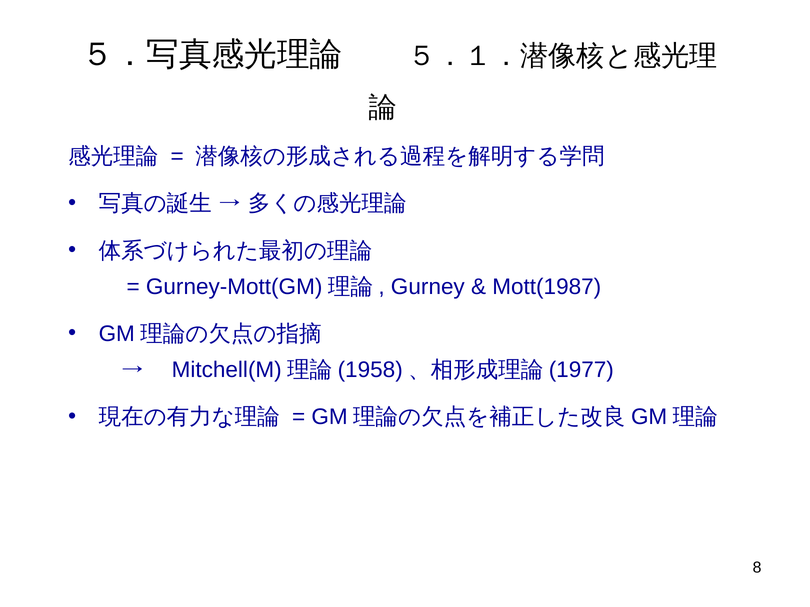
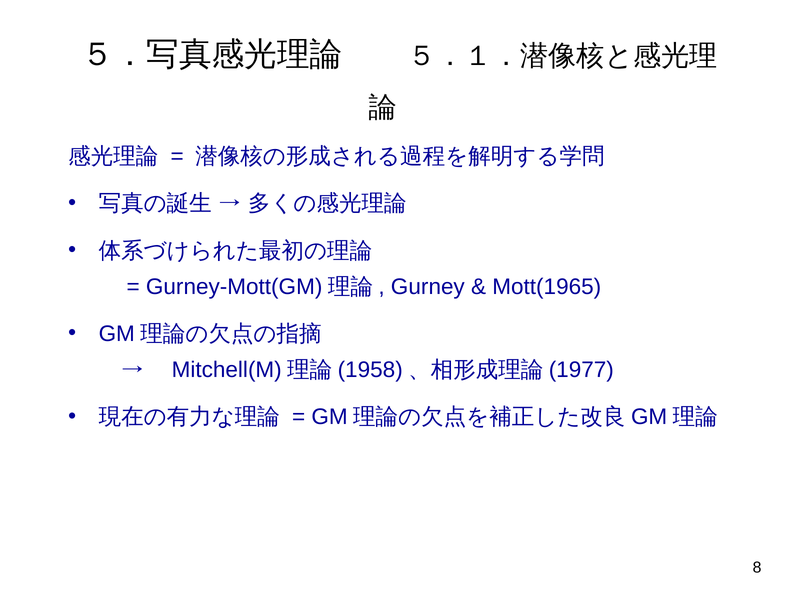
Mott(1987: Mott(1987 -> Mott(1965 (547, 287)
